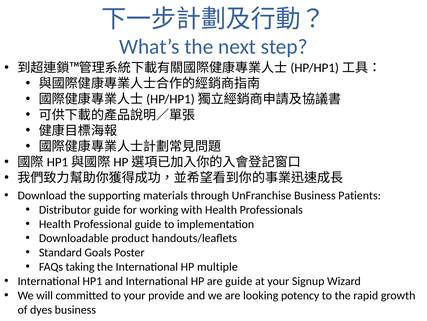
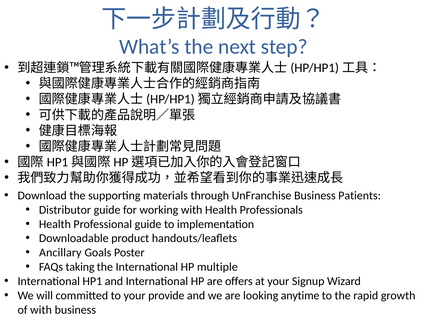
Standard: Standard -> Ancillary (60, 252)
are guide: guide -> offers (239, 281)
potency: potency -> anytime (300, 295)
of dyes: dyes -> with (41, 309)
